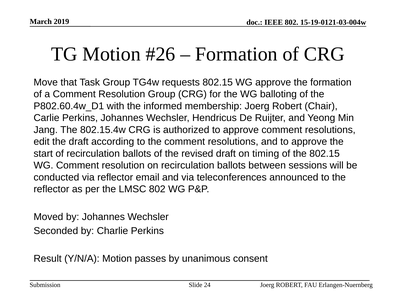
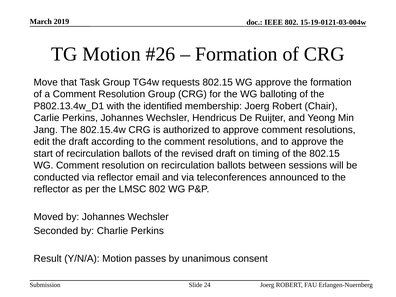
P802.60.4w_D1: P802.60.4w_D1 -> P802.13.4w_D1 (69, 106)
informed: informed -> identified (163, 106)
